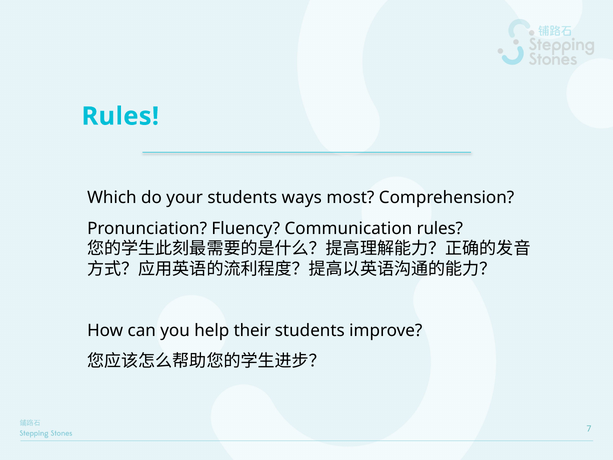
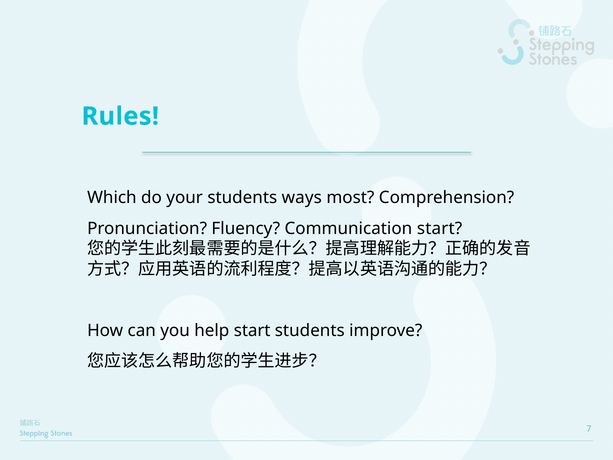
Communication rules: rules -> start (440, 228)
help their: their -> start (252, 330)
